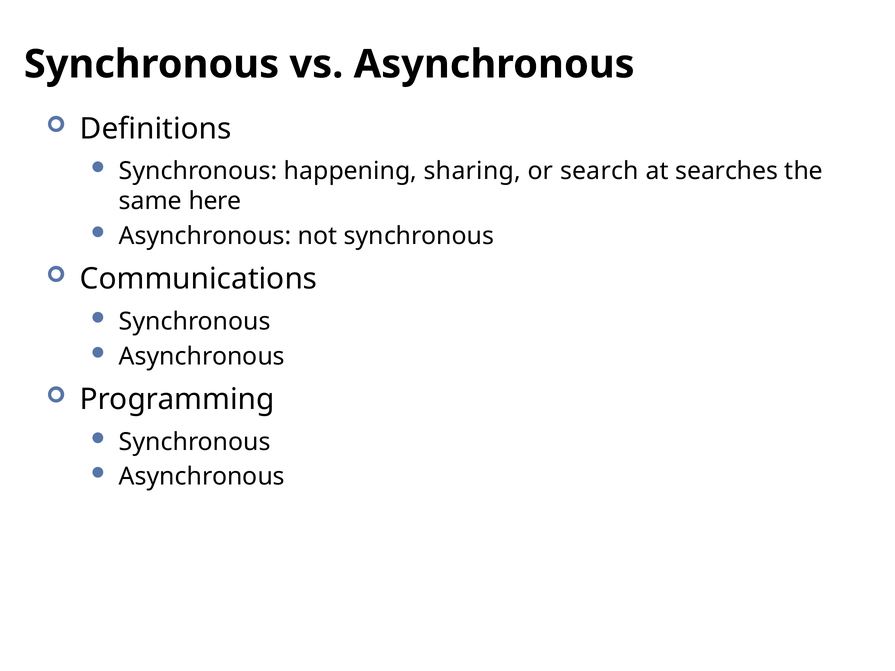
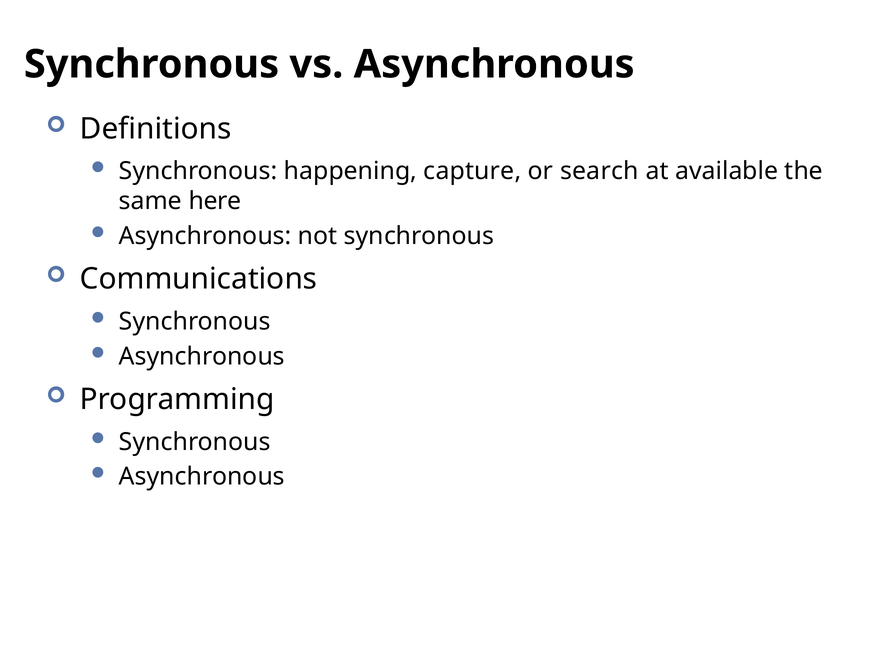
sharing: sharing -> capture (472, 171)
searches: searches -> available (727, 171)
